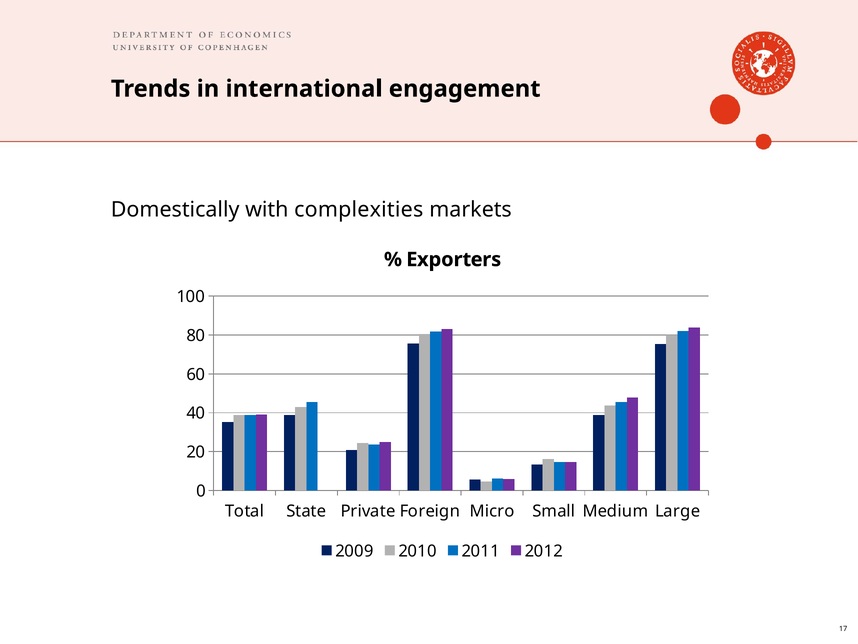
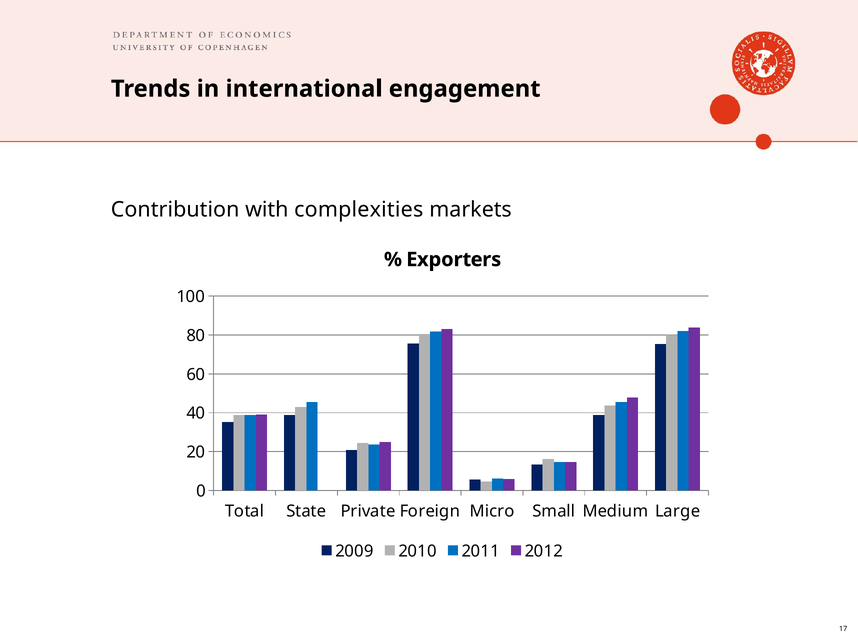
Domestically: Domestically -> Contribution (175, 210)
